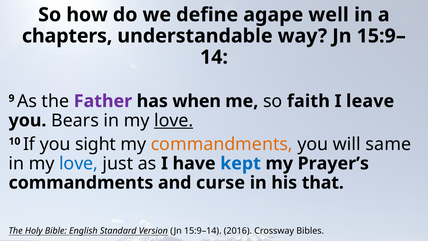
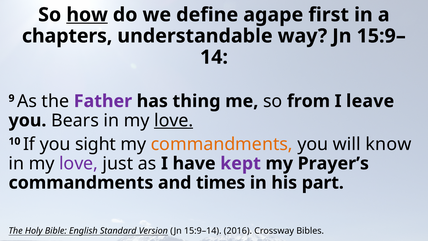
how underline: none -> present (87, 15)
well: well -> first (329, 15)
when: when -> thing (196, 101)
faith: faith -> from (309, 101)
same: same -> know (388, 144)
love colour: blue -> purple (79, 163)
kept colour: blue -> purple (241, 163)
curse: curse -> times (221, 183)
that: that -> part (323, 183)
